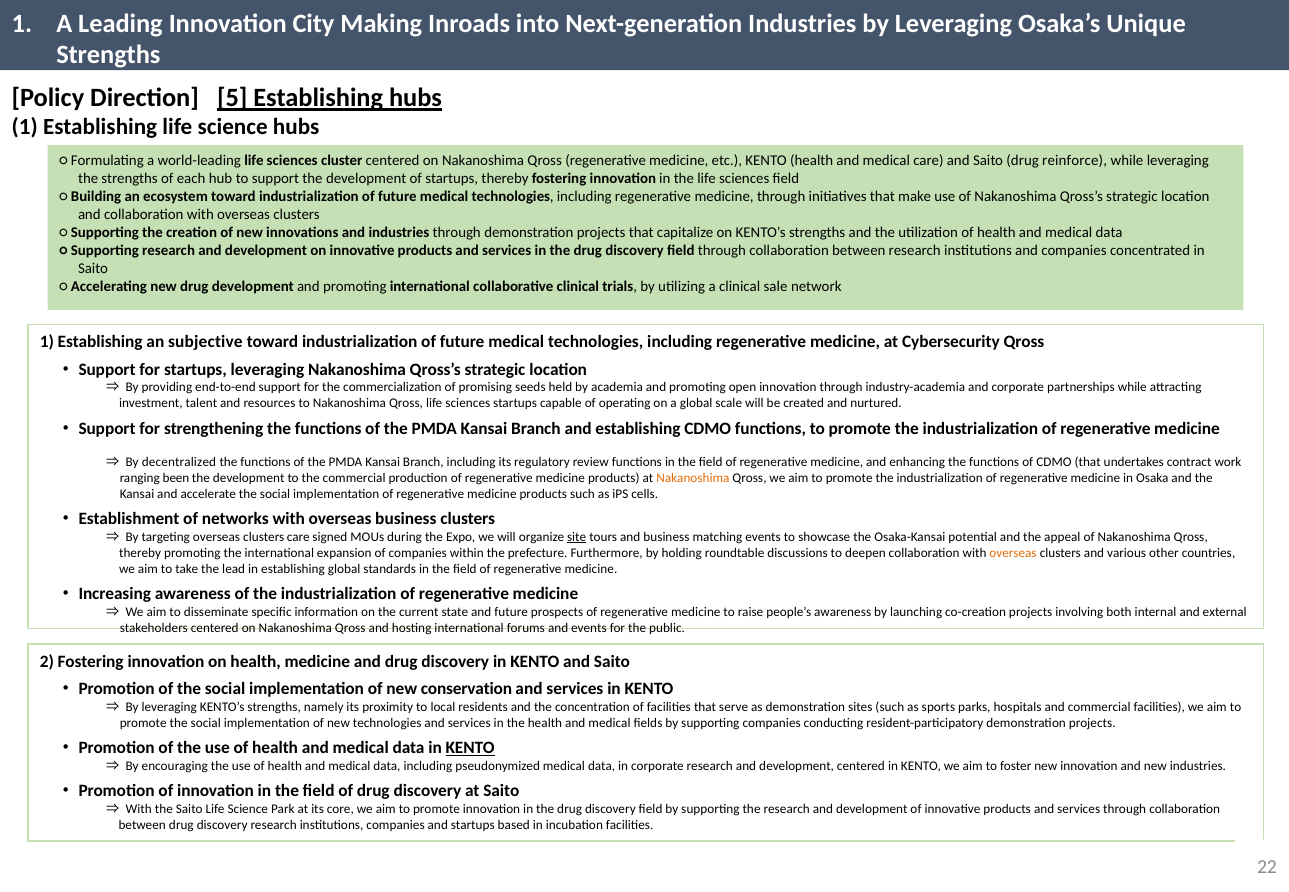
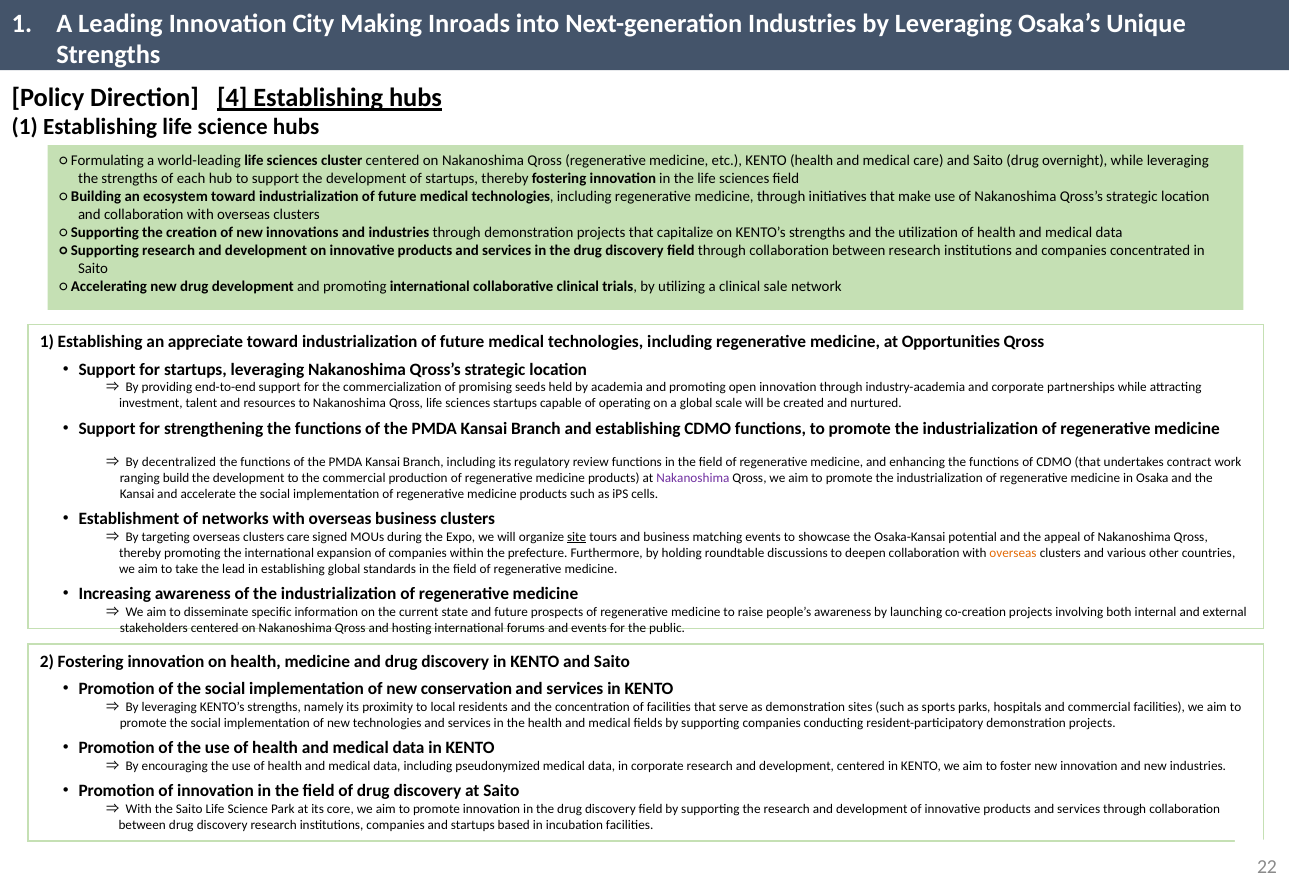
5: 5 -> 4 (232, 98)
reinforce: reinforce -> overnight (1075, 161)
subjective: subjective -> appreciate (206, 342)
Cybersecurity: Cybersecurity -> Opportunities (951, 342)
been: been -> build (176, 478)
Nakanoshima colour: orange -> purple (693, 478)
KENTO underline: present -> none (470, 748)
